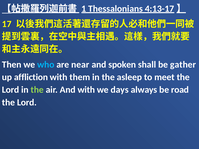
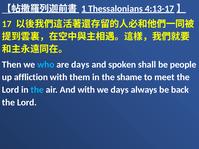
are near: near -> days (80, 65)
gather: gather -> people (183, 65)
asleep: asleep -> shame (129, 77)
the colour: light green -> light blue (37, 90)
road: road -> back (180, 90)
